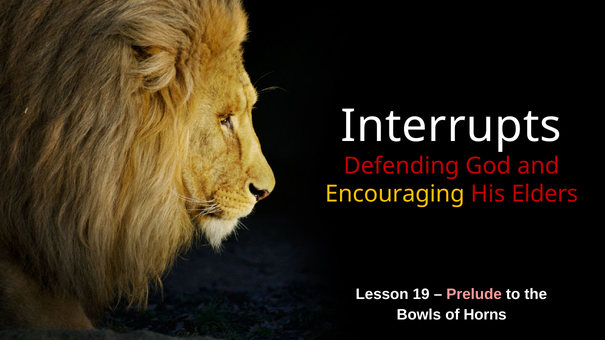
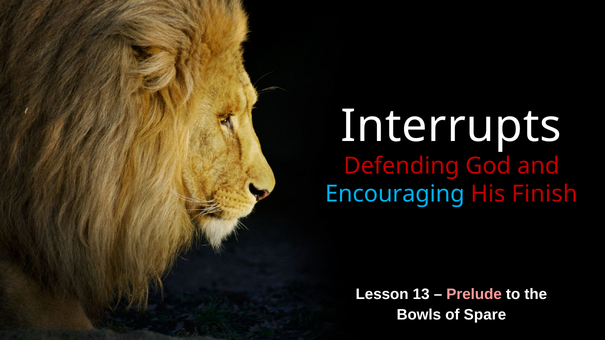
Encouraging colour: yellow -> light blue (395, 194)
Elders: Elders -> Finish (545, 194)
19: 19 -> 13 (421, 295)
Horns: Horns -> Spare (485, 315)
